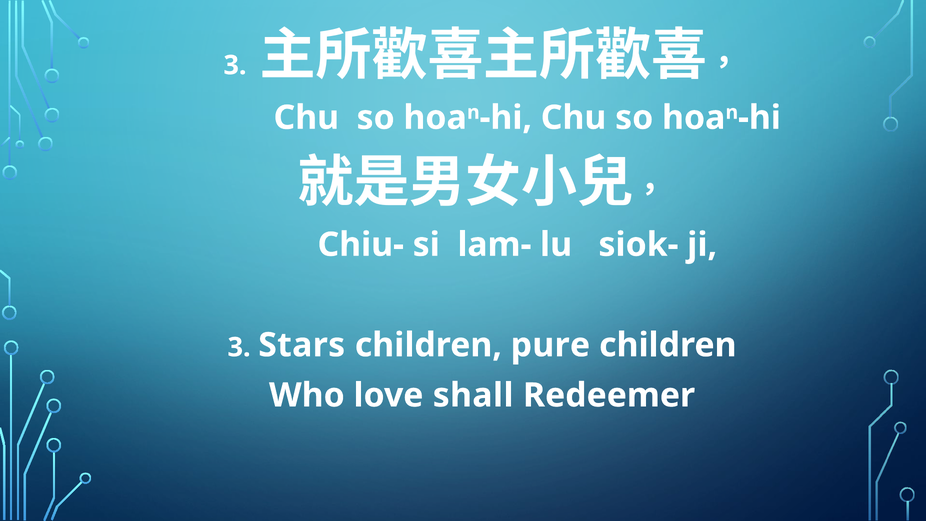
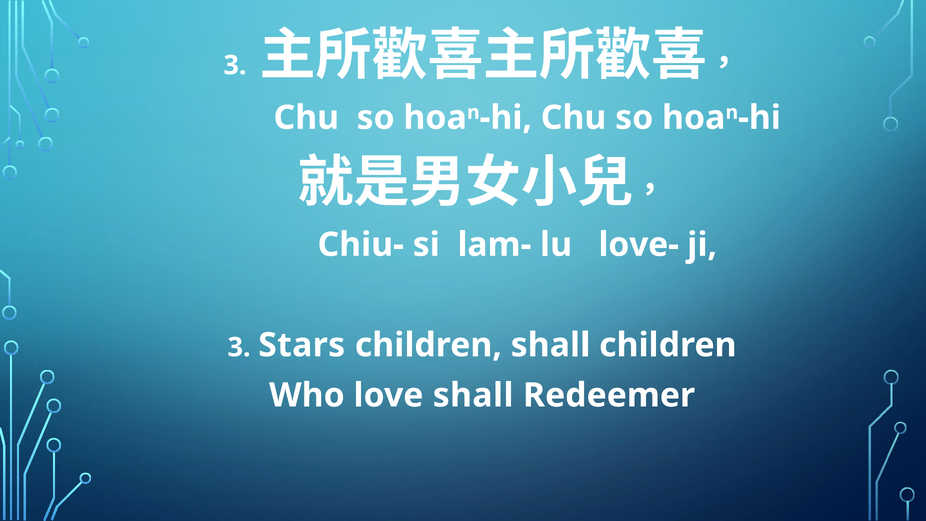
siok-: siok- -> love- (639, 245)
children pure: pure -> shall (550, 345)
